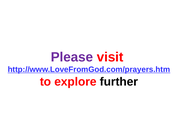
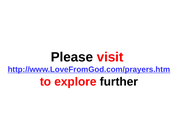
Please colour: purple -> black (72, 57)
